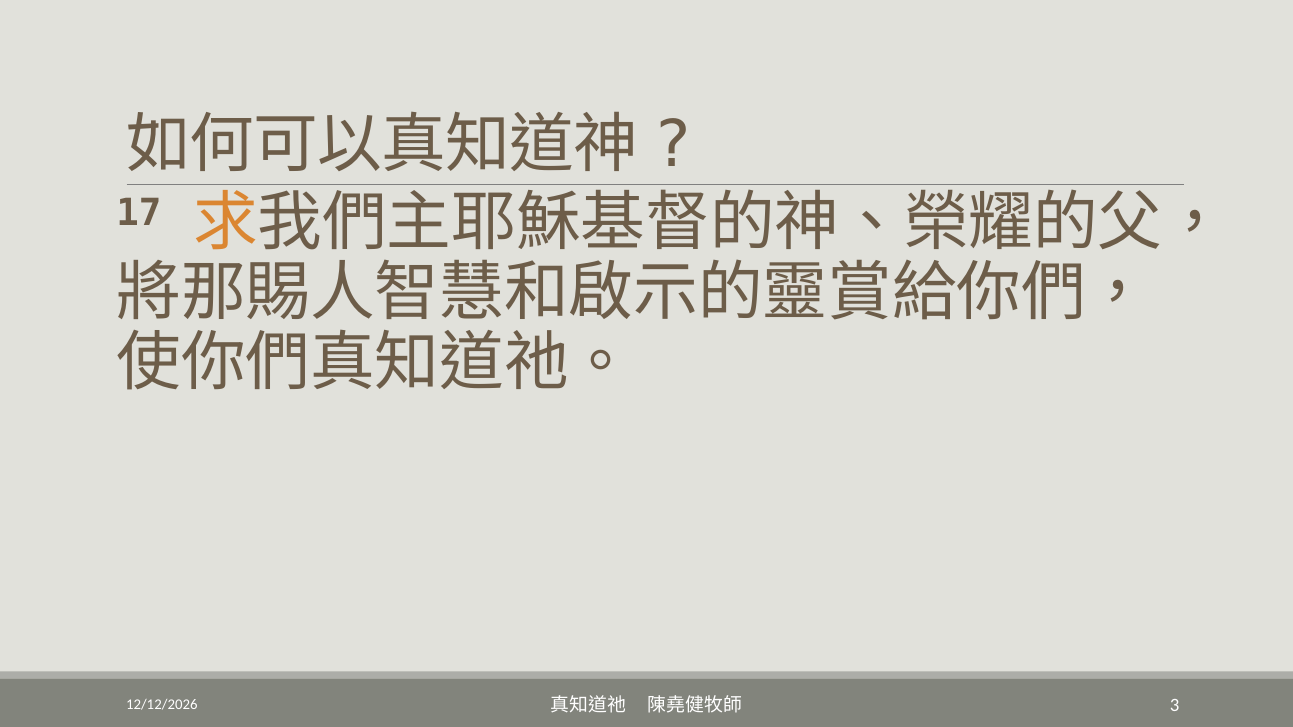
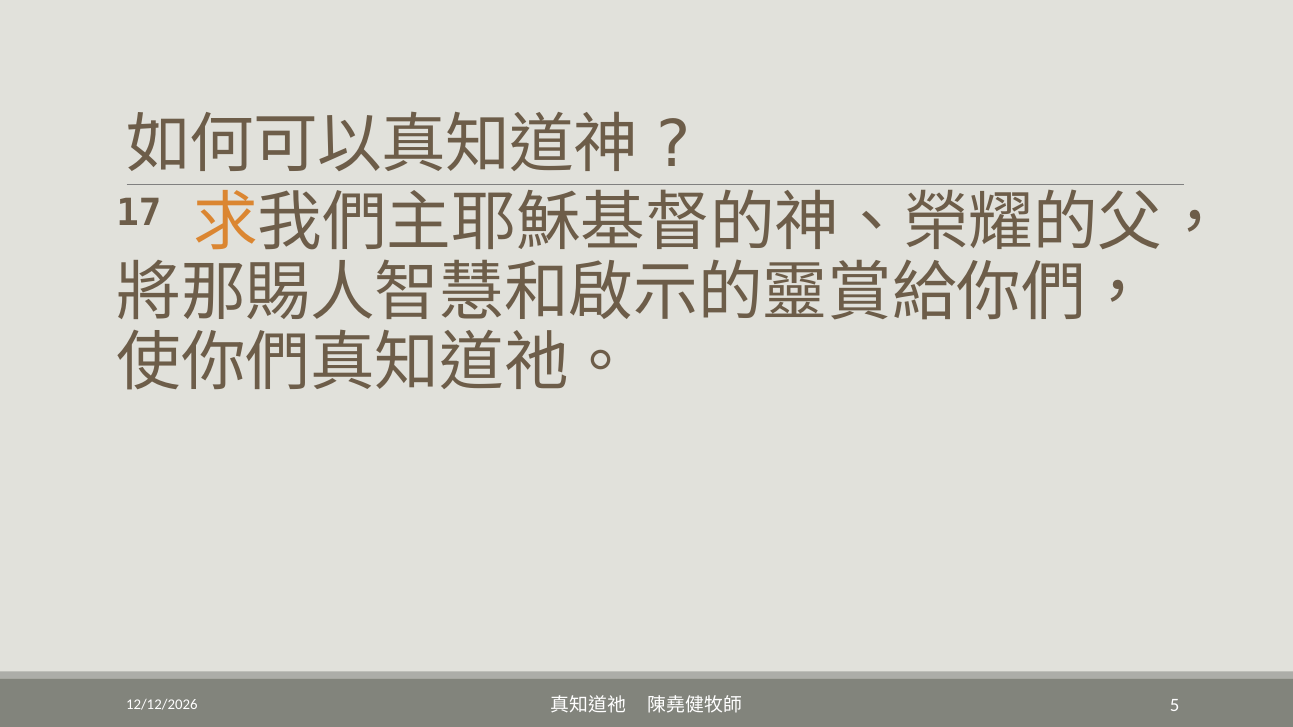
3: 3 -> 5 (1175, 706)
